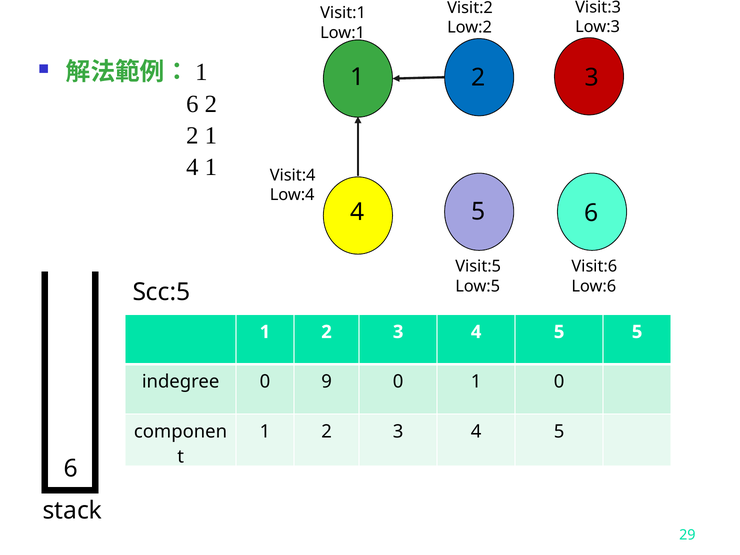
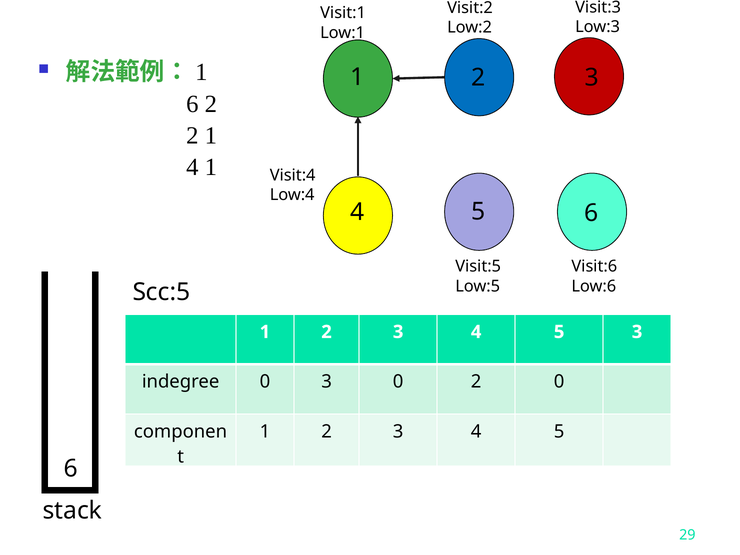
5 5: 5 -> 3 (637, 332)
0 9: 9 -> 3 (327, 382)
0 1: 1 -> 2 (476, 382)
